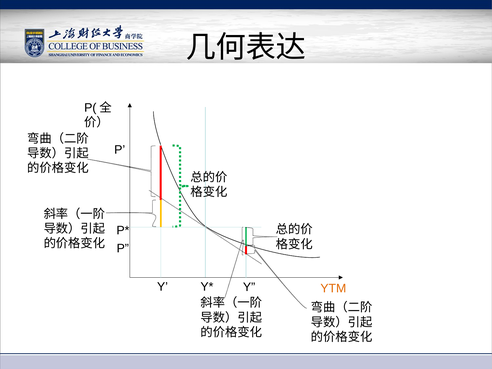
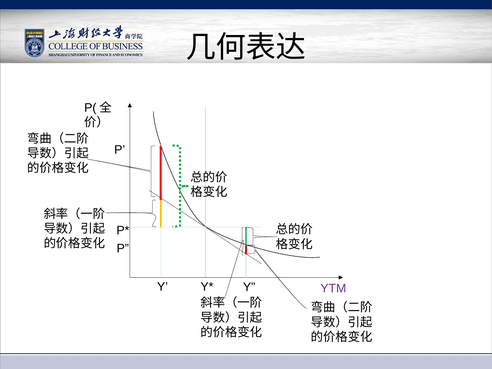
YTM colour: orange -> purple (333, 289)
